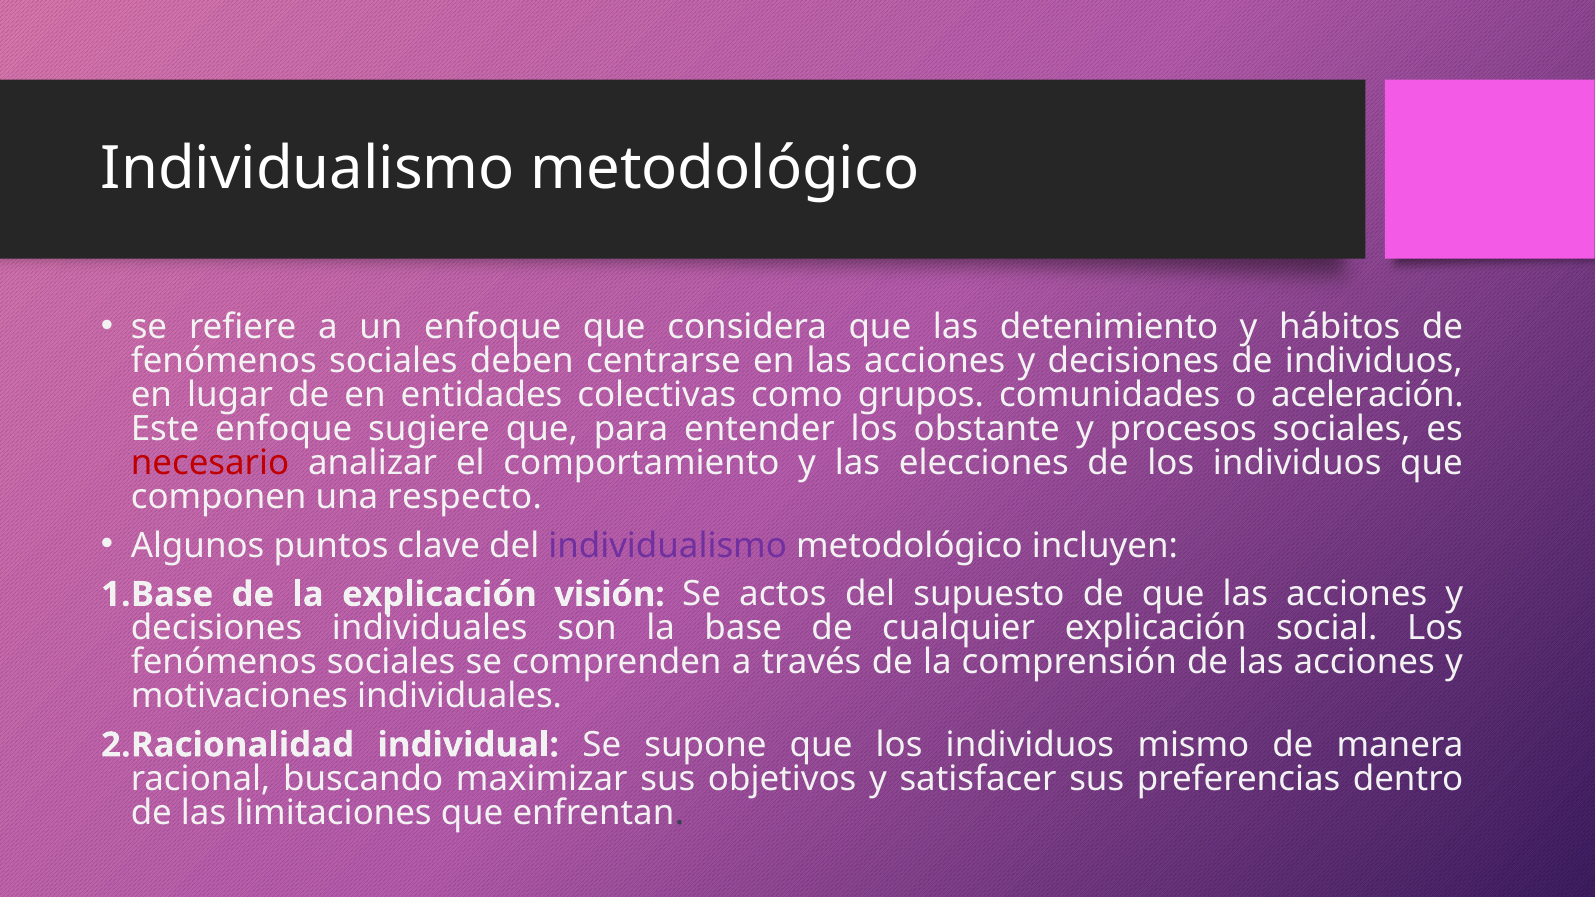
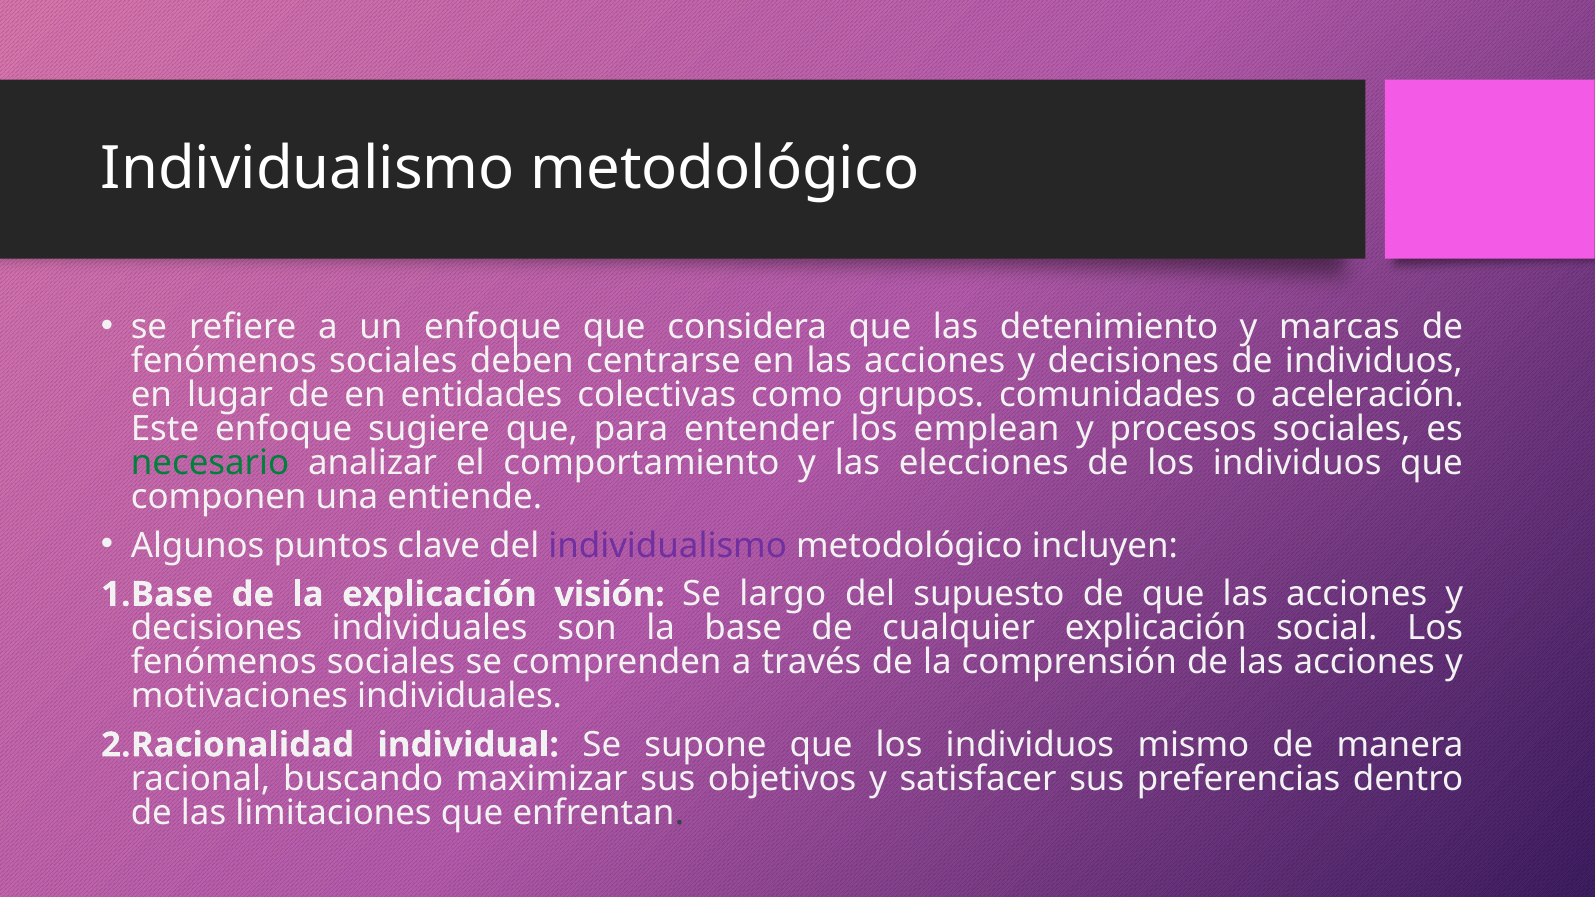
hábitos: hábitos -> marcas (1340, 327)
obstante: obstante -> emplean (987, 429)
necesario colour: red -> green (210, 463)
respecto: respecto -> entiende (465, 497)
actos: actos -> largo (783, 595)
